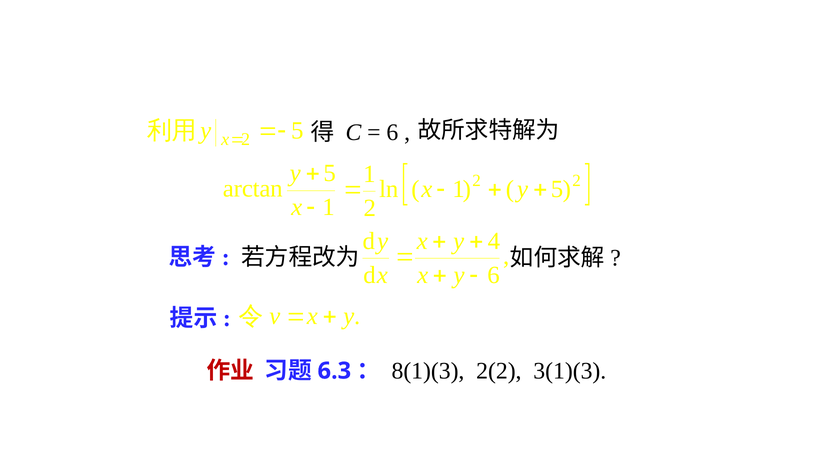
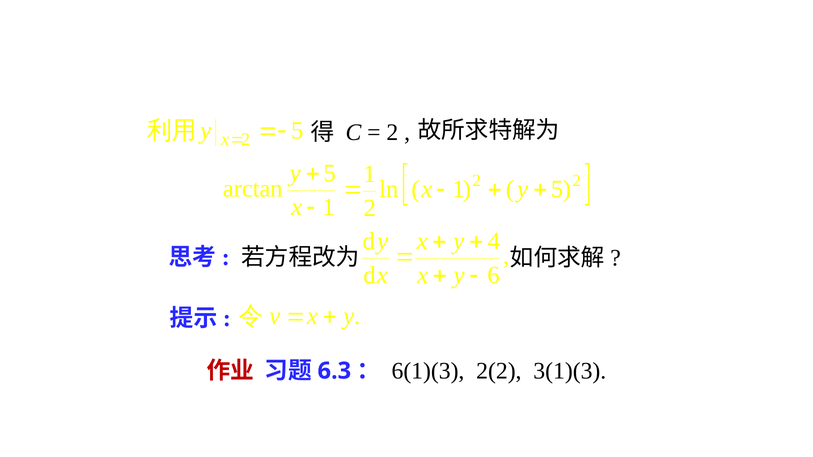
6: 6 -> 2 (392, 133)
8(1)(3: 8(1)(3 -> 6(1)(3 (428, 371)
